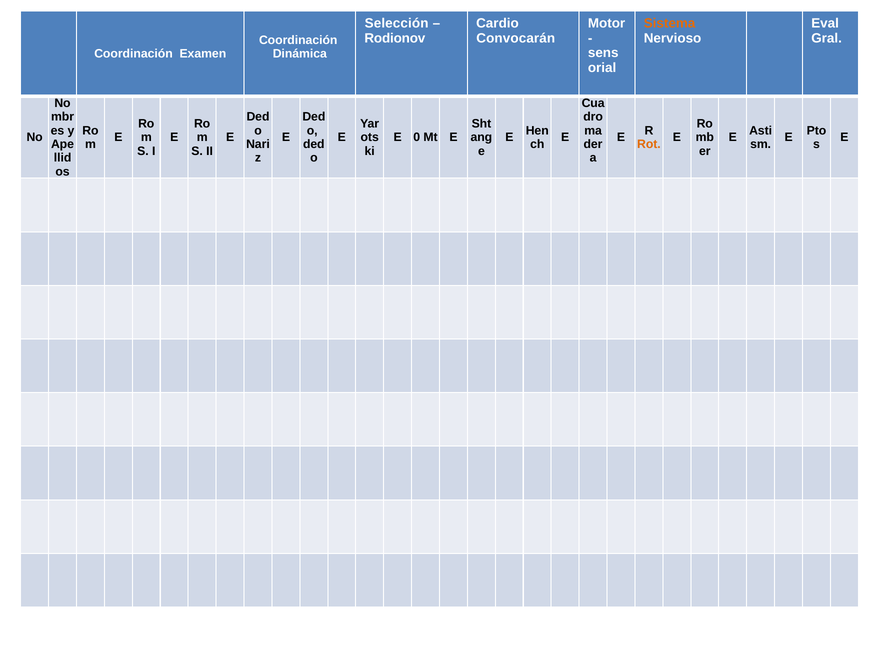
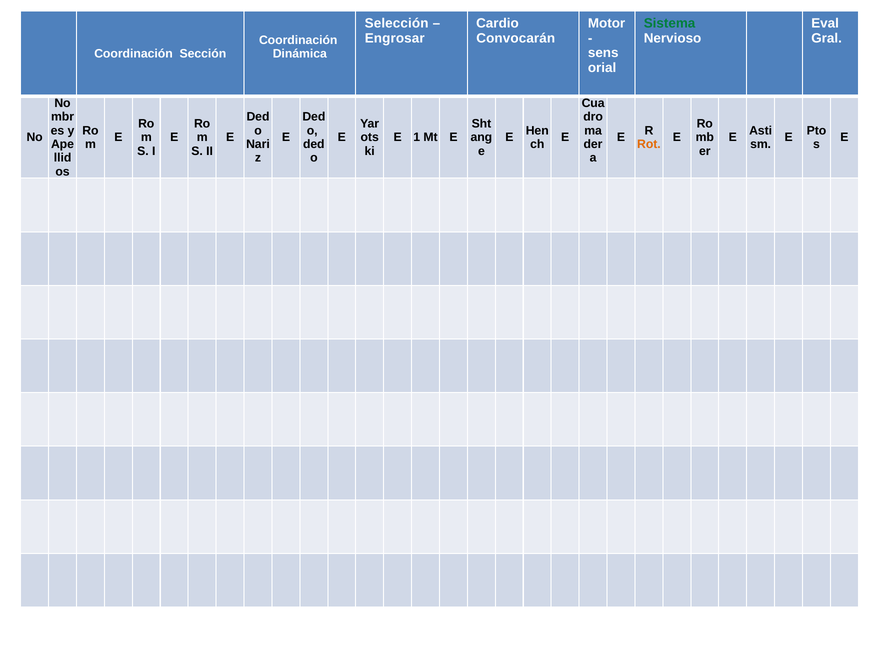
Sistema colour: orange -> green (670, 23)
Rodionov: Rodionov -> Engrosar (395, 38)
Examen: Examen -> Sección (203, 54)
0: 0 -> 1 (417, 137)
